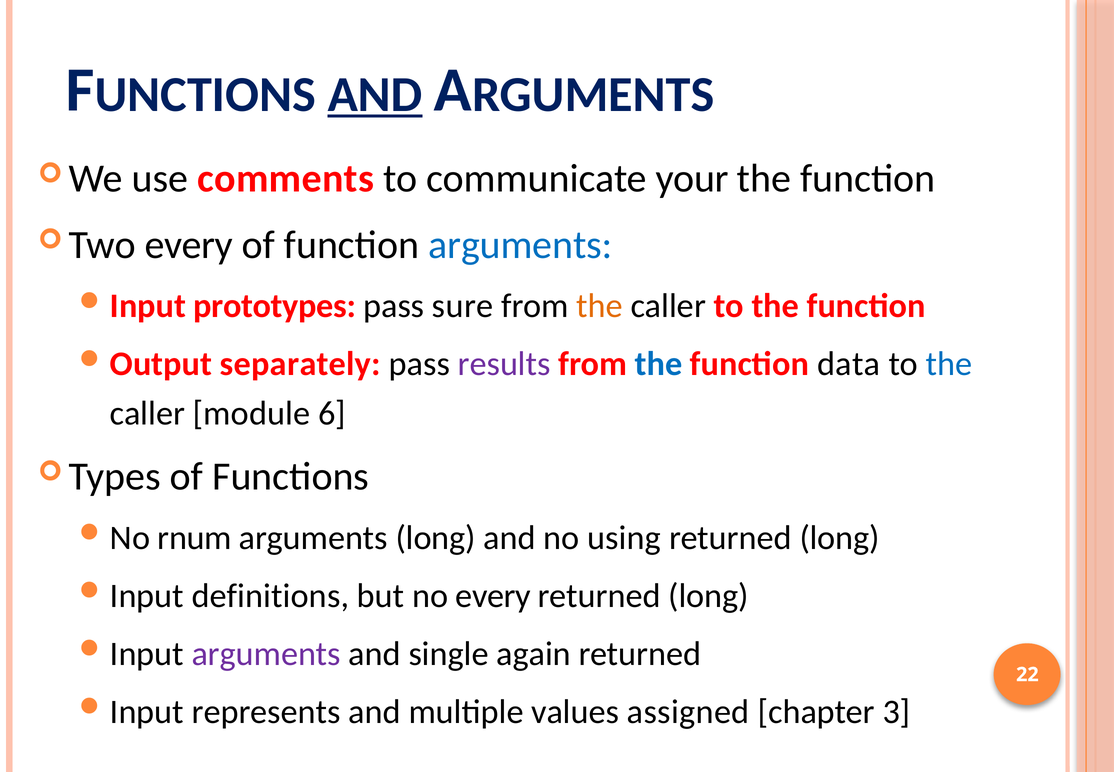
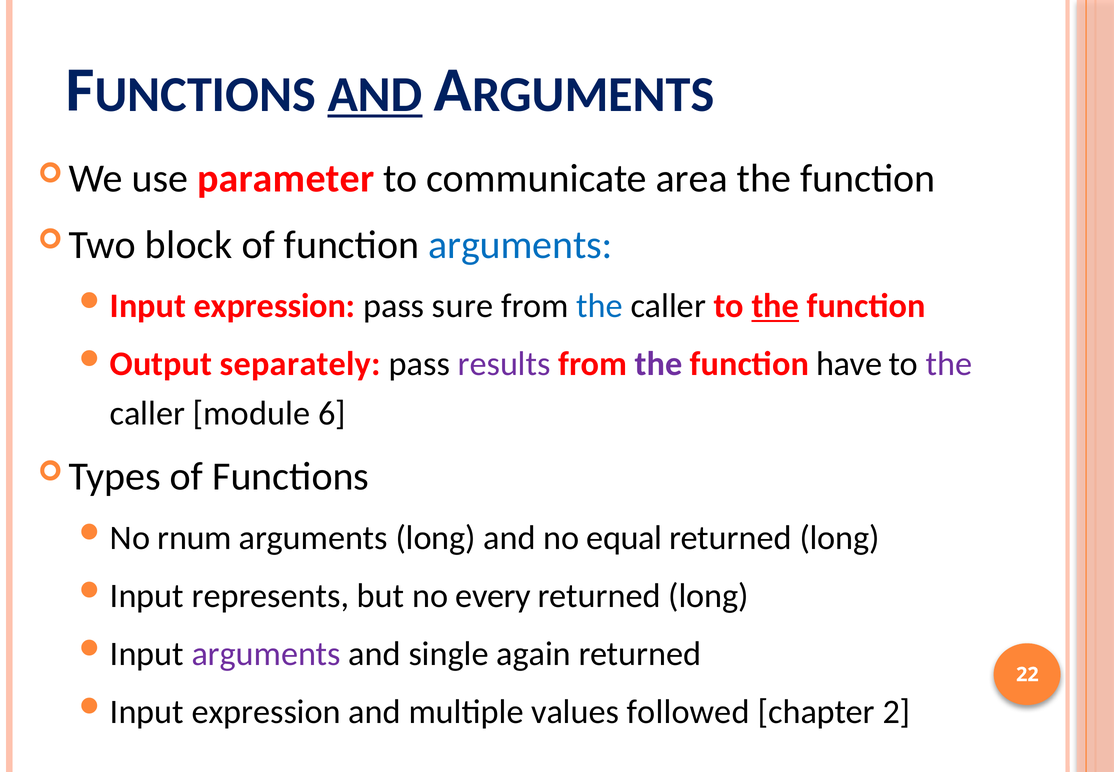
comments: comments -> parameter (286, 179)
your: your -> area (692, 179)
every: every -> block (189, 245)
prototypes: prototypes -> expression (275, 306)
the colour: orange -> blue (600, 306)
the underline: none -> present (775, 306)
the colour: blue -> purple (659, 364)
data: data -> have (849, 364)
the colour: blue -> purple (949, 364)
using: using -> equal (624, 537)
definitions: definitions -> represents (270, 595)
represents: represents -> expression (266, 711)
assigned: assigned -> followed (688, 711)
3: 3 -> 2 (897, 711)
